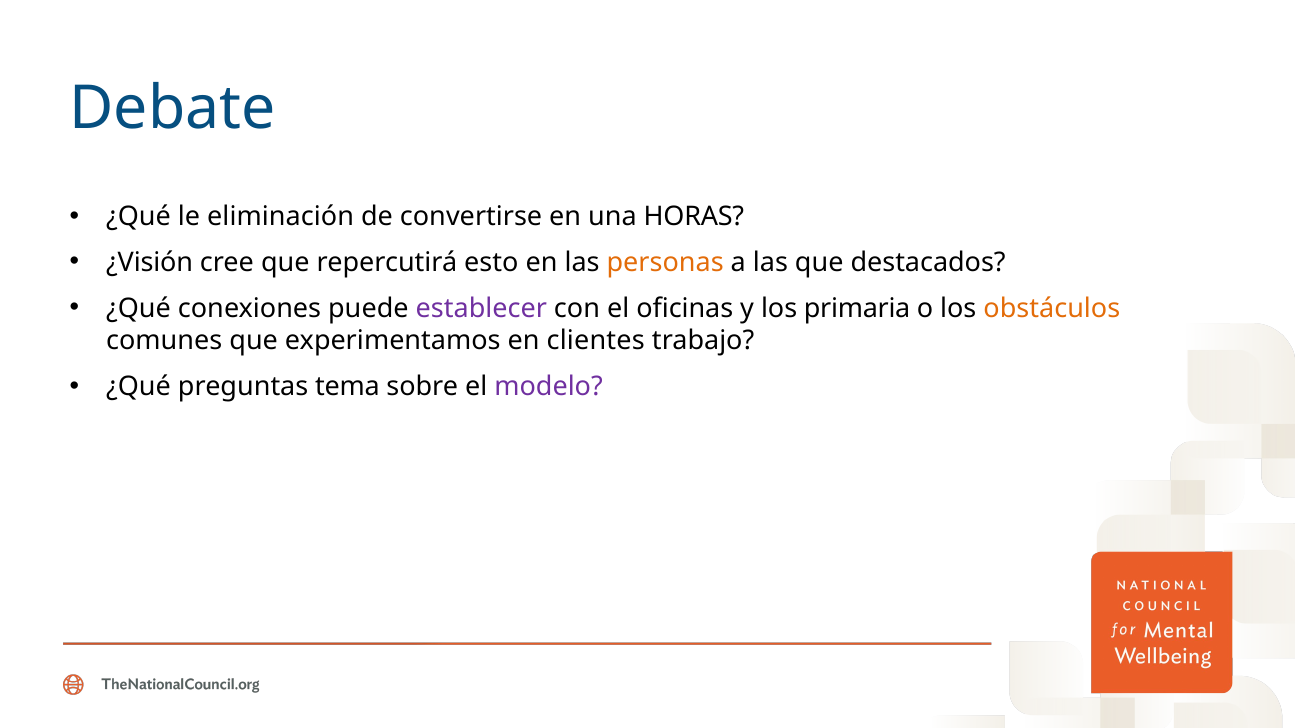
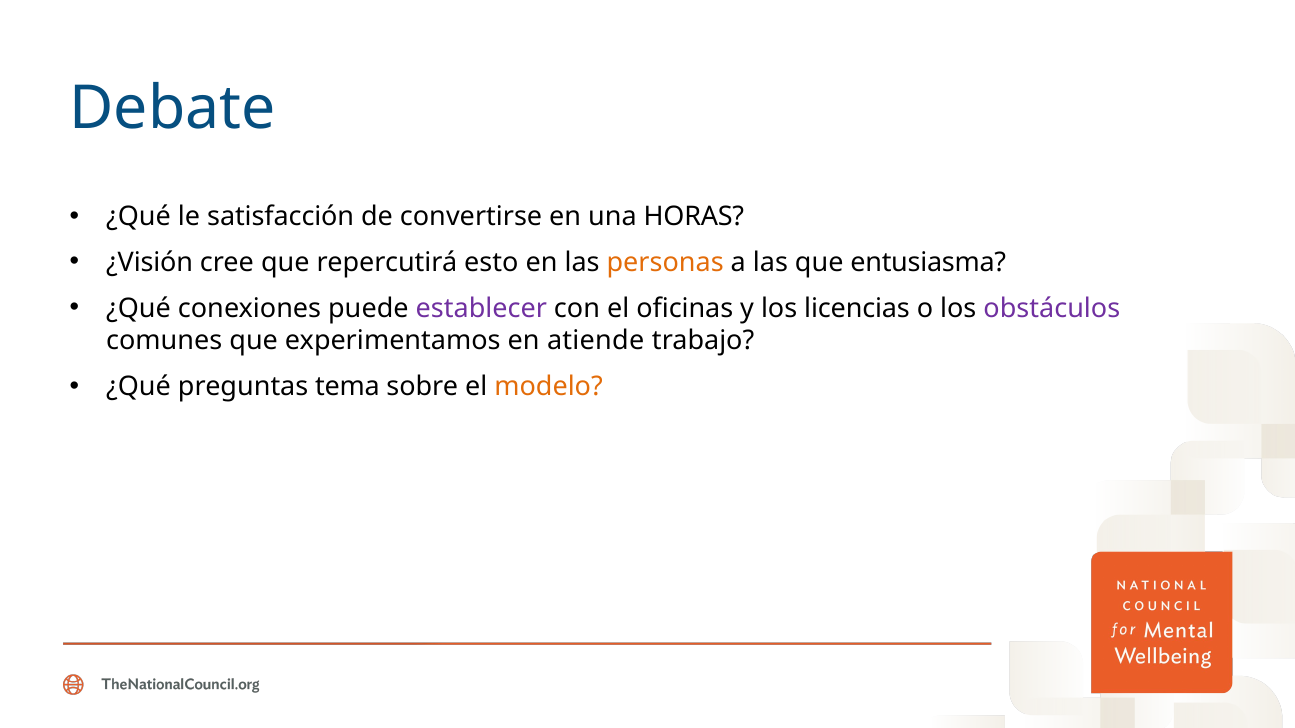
eliminación: eliminación -> satisfacción (281, 217)
destacados: destacados -> entusiasma (928, 263)
primaria: primaria -> licencias (857, 309)
obstáculos colour: orange -> purple (1052, 309)
clientes: clientes -> atiende (596, 341)
modelo colour: purple -> orange (549, 387)
